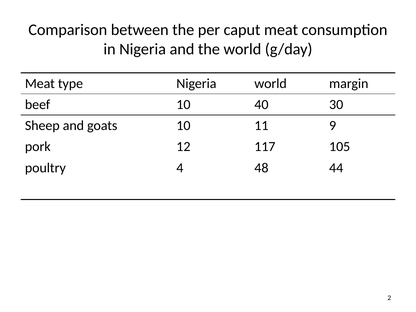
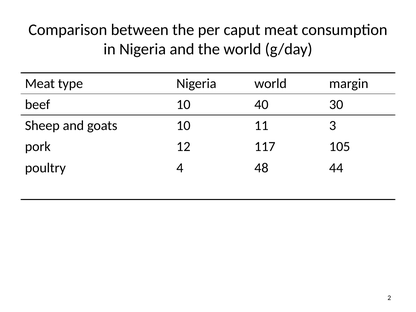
9: 9 -> 3 (333, 126)
